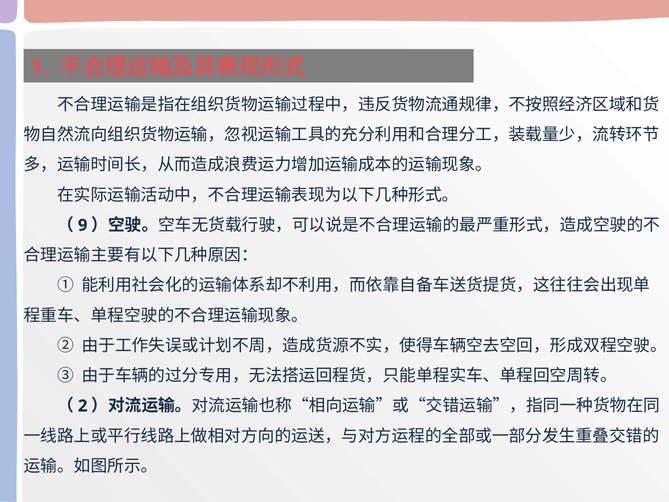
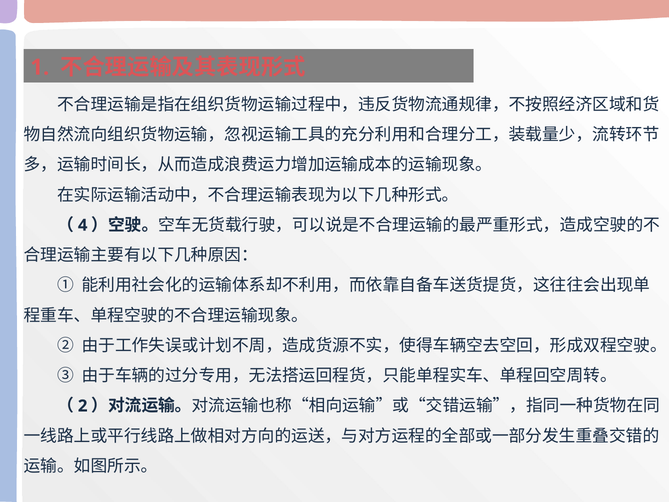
9: 9 -> 4 (83, 225)
